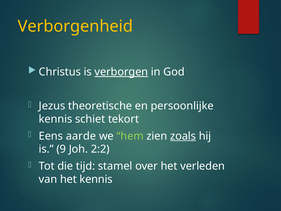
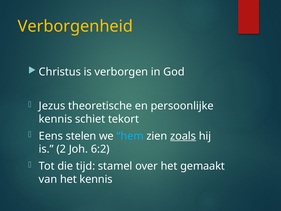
verborgen underline: present -> none (121, 72)
aarde: aarde -> stelen (81, 136)
hem colour: light green -> light blue (130, 136)
9: 9 -> 2 (61, 149)
2:2: 2:2 -> 6:2 (100, 149)
verleden: verleden -> gemaakt (203, 166)
